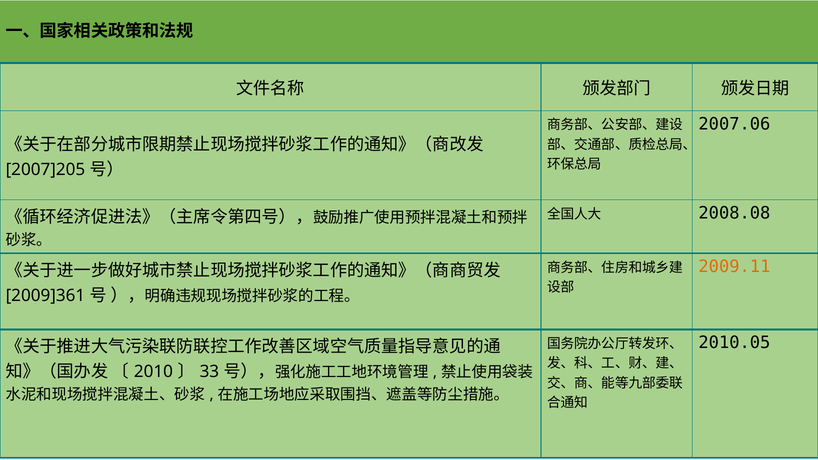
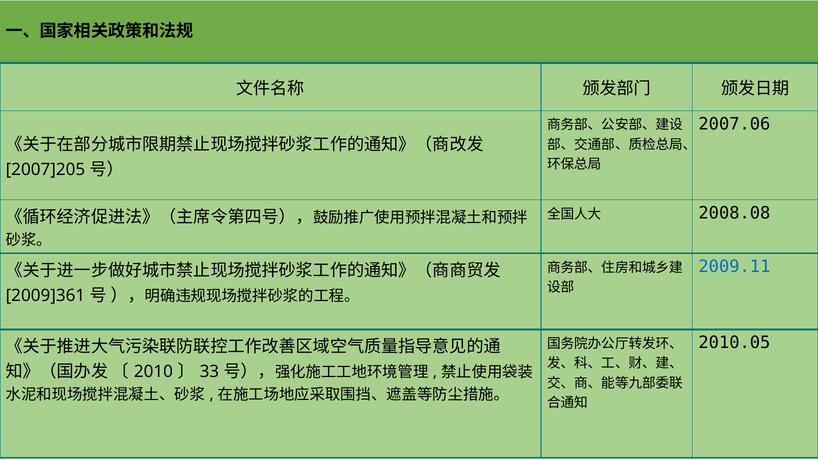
2009.11 colour: orange -> blue (734, 267)
